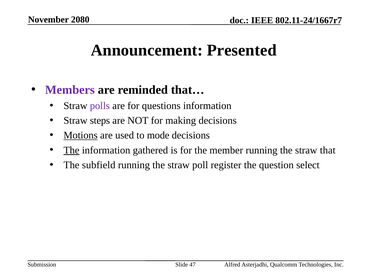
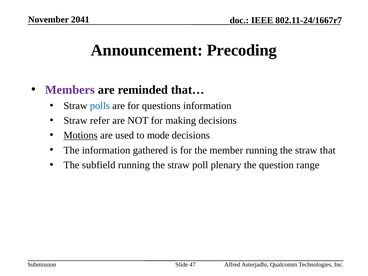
2080: 2080 -> 2041 (80, 20)
Presented: Presented -> Precoding (242, 50)
polls colour: purple -> blue (100, 106)
steps: steps -> refer (100, 121)
The underline: present -> none (71, 150)
register: register -> plenary (226, 165)
select: select -> range (308, 165)
